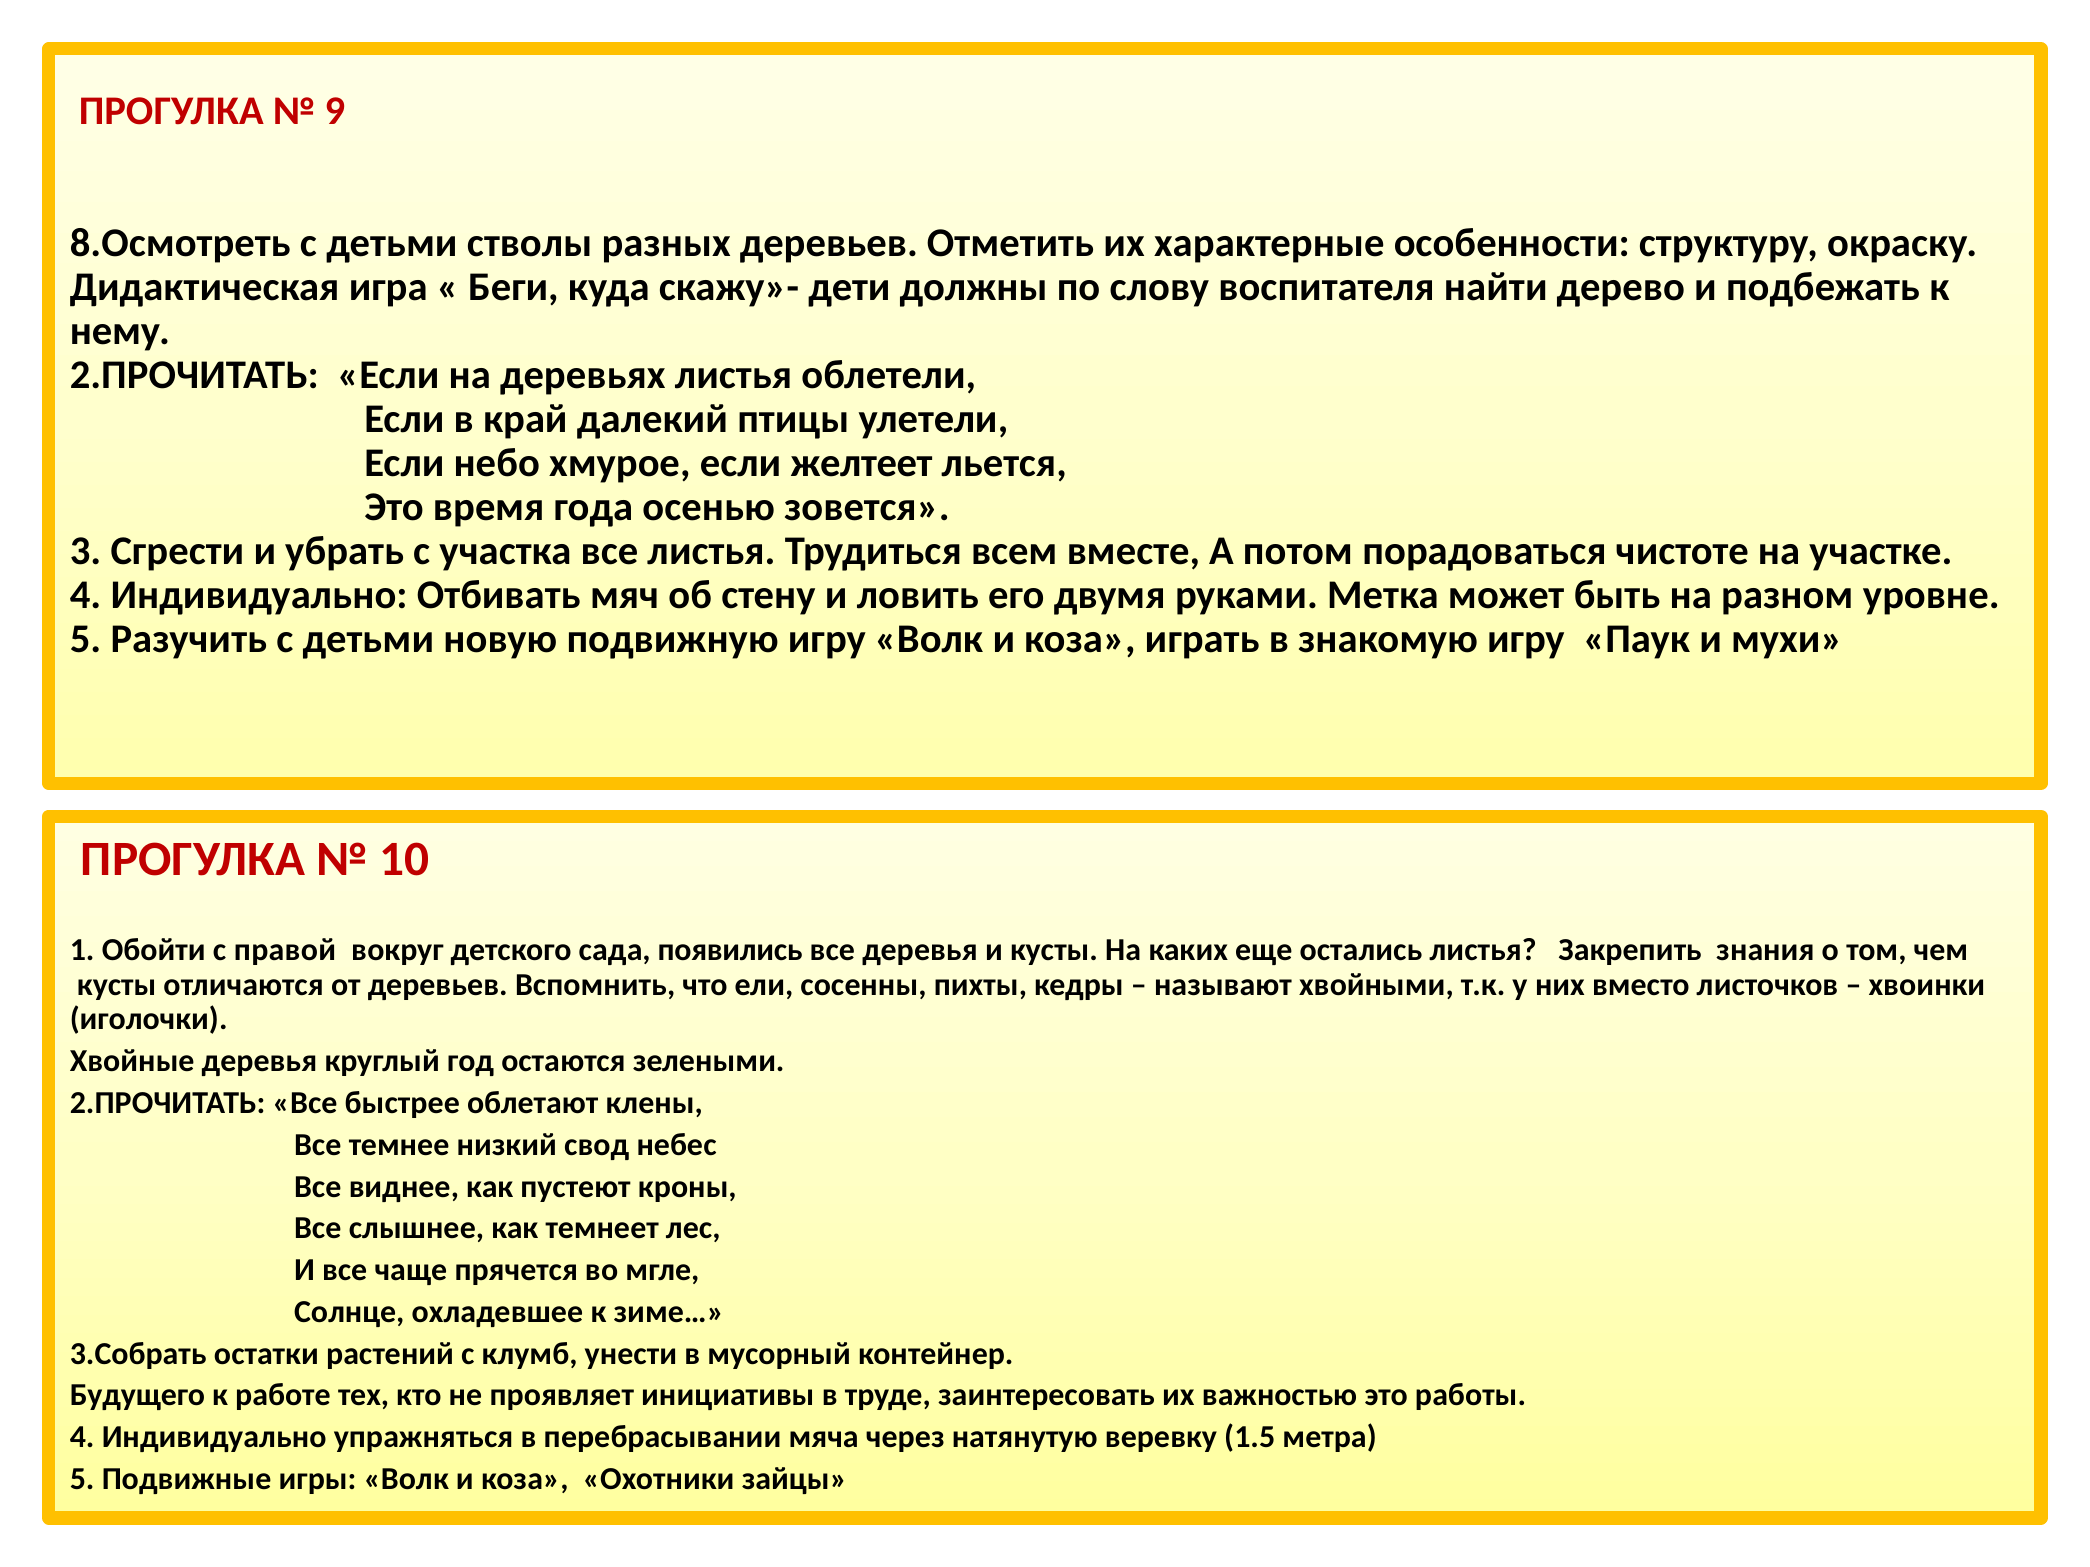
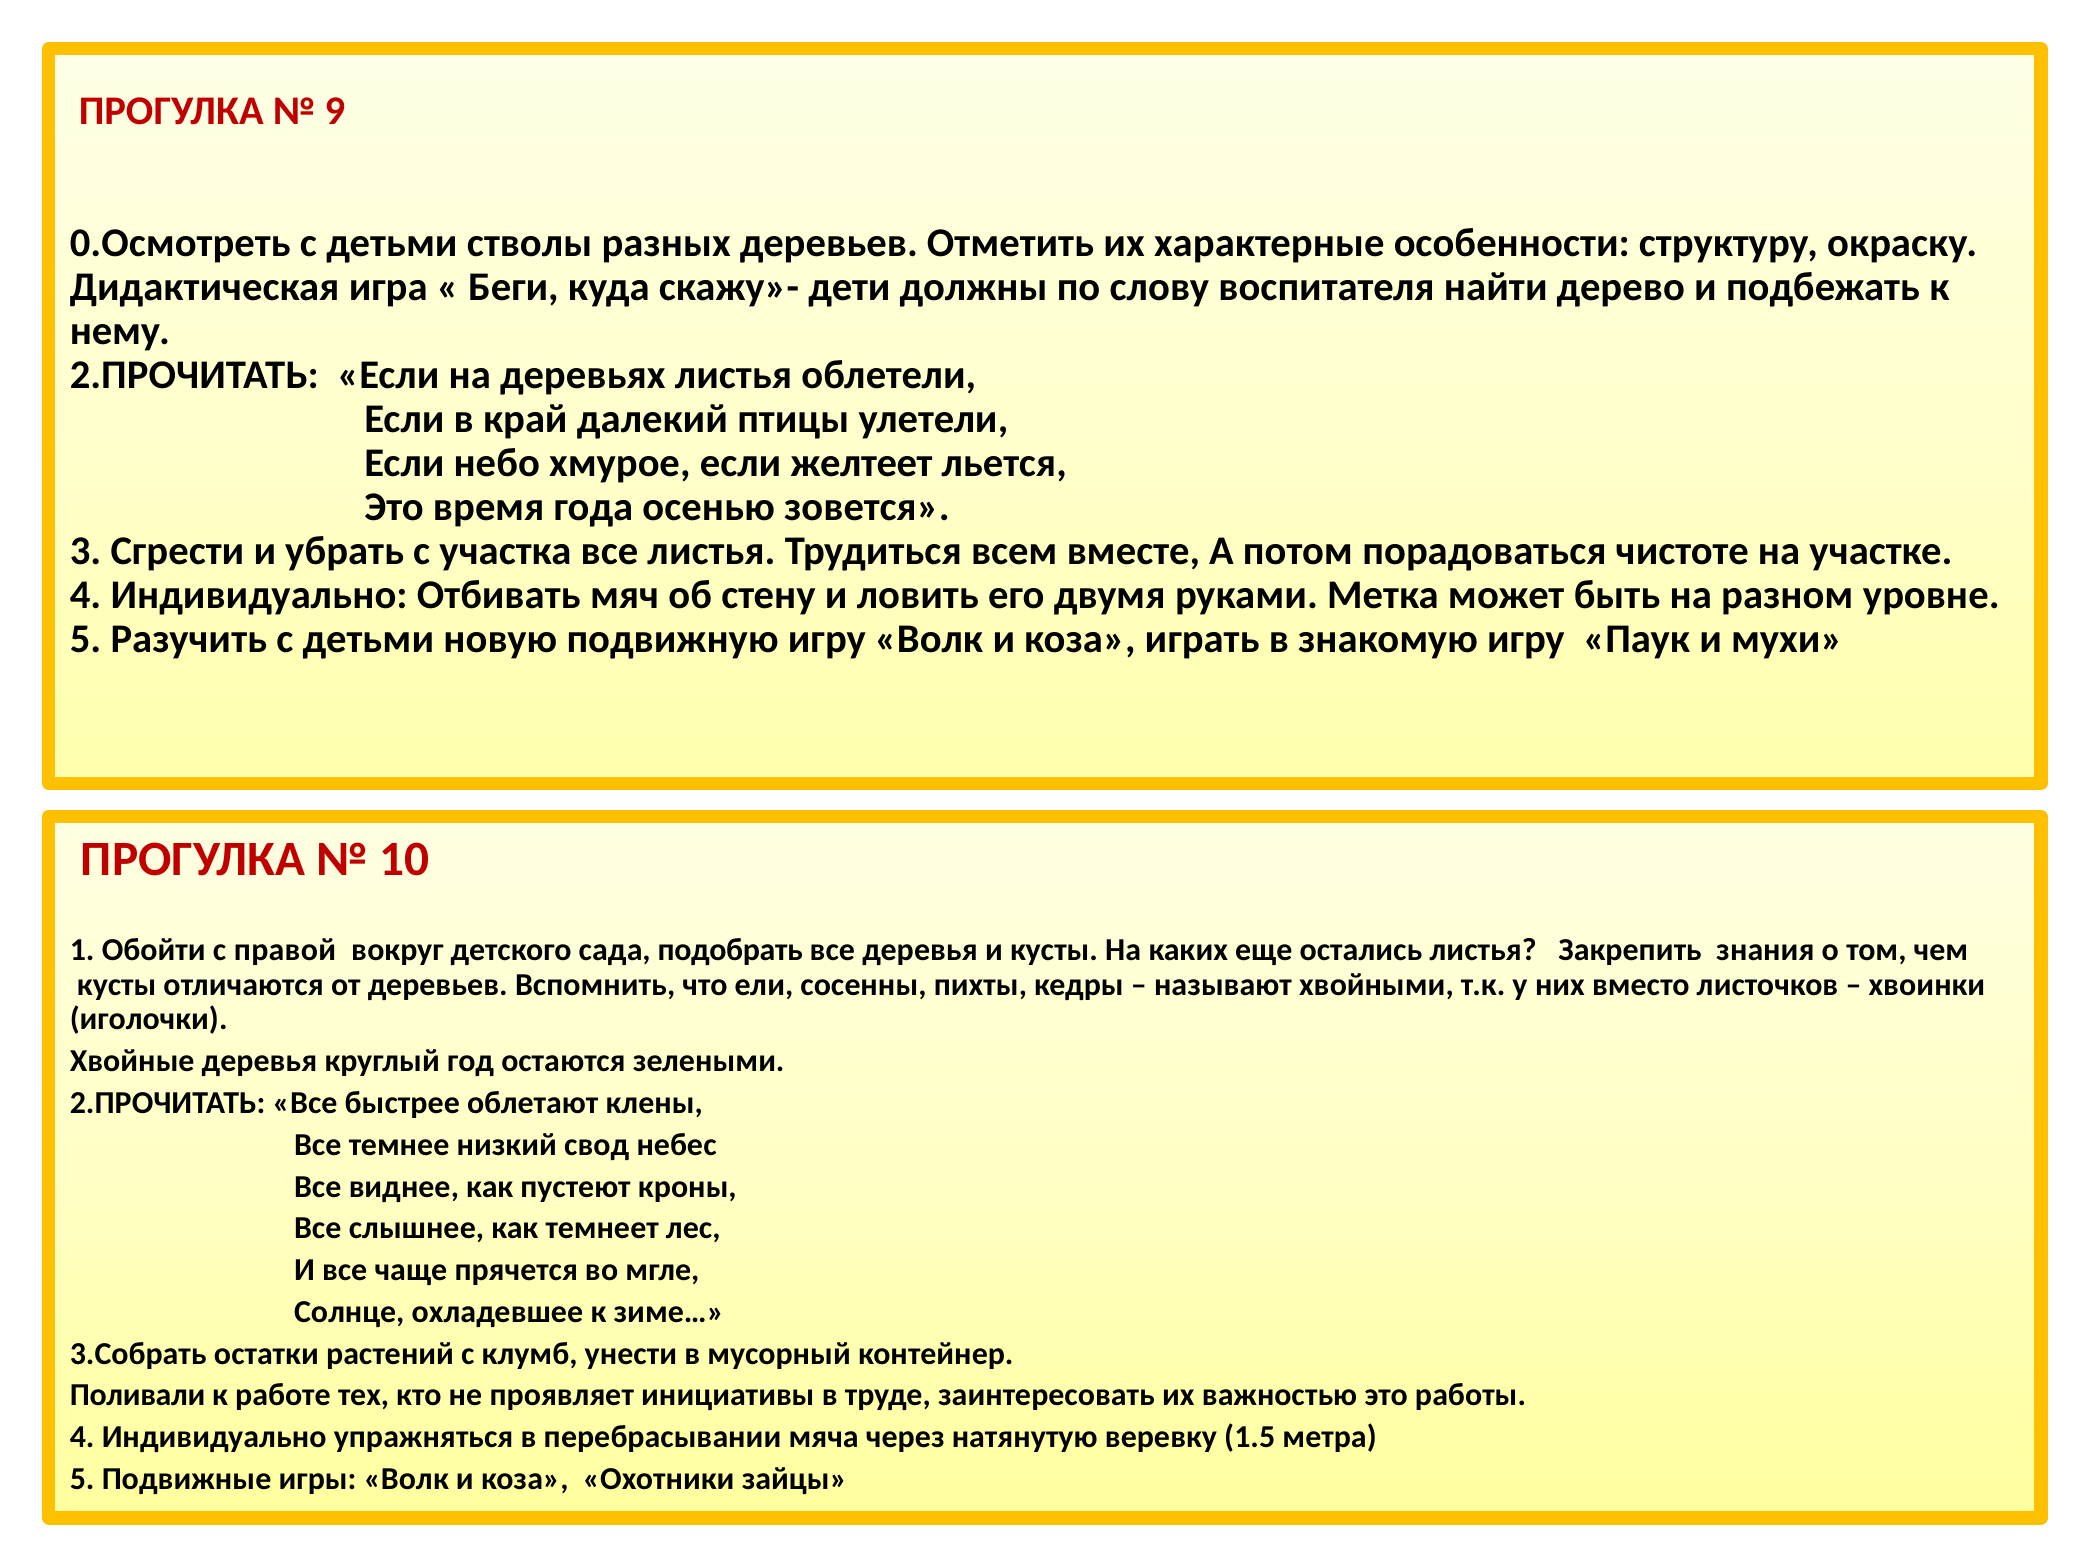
8.Осмотреть: 8.Осмотреть -> 0.Осмотреть (180, 243)
появились: появились -> подобрать (730, 951)
Будущего: Будущего -> Поливали (138, 1396)
